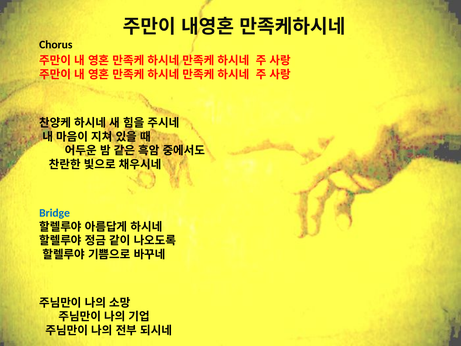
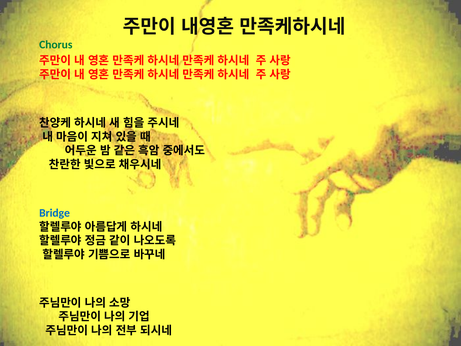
Chorus colour: black -> green (56, 45)
